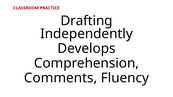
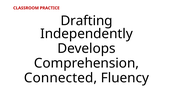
Comments: Comments -> Connected (61, 78)
